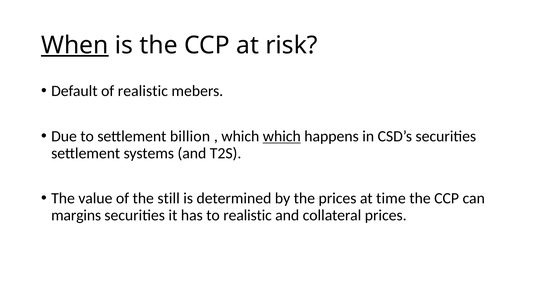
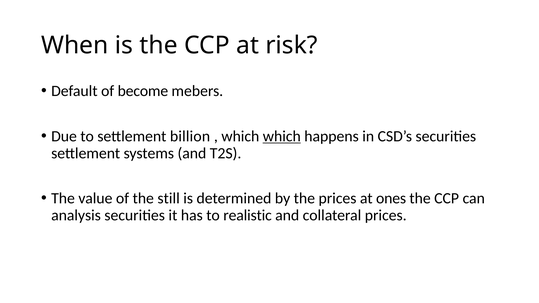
When underline: present -> none (75, 45)
of realistic: realistic -> become (143, 91)
time: time -> ones (391, 199)
margins: margins -> analysis (76, 215)
